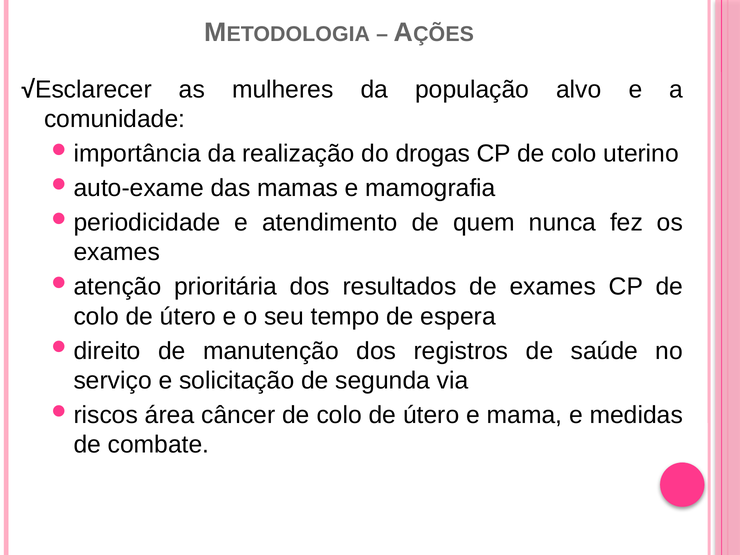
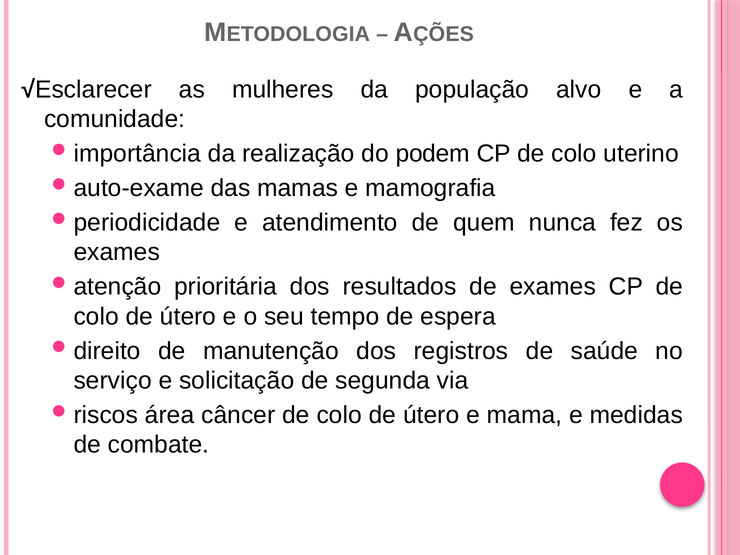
drogas: drogas -> podem (433, 154)
